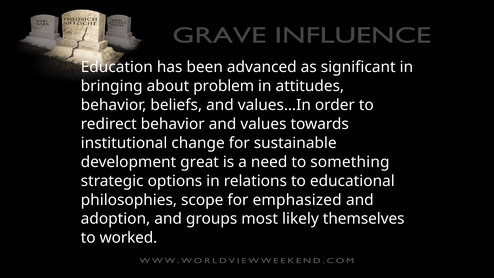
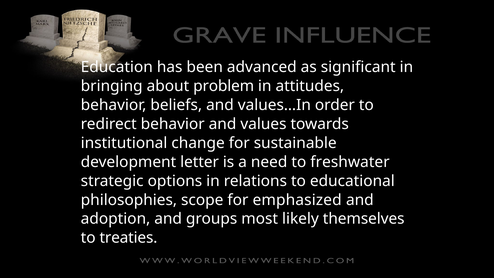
great: great -> letter (200, 162)
something: something -> freshwater (350, 162)
worked: worked -> treaties (128, 238)
